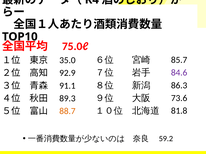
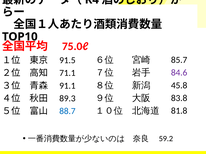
35.0: 35.0 -> 91.5 (67, 60)
92.9: 92.9 -> 71.1 (67, 73)
86.3: 86.3 -> 45.8 (179, 86)
73.6: 73.6 -> 83.8 (179, 98)
88.7 colour: orange -> blue (67, 111)
